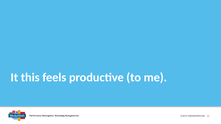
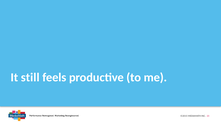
this: this -> still (30, 78)
